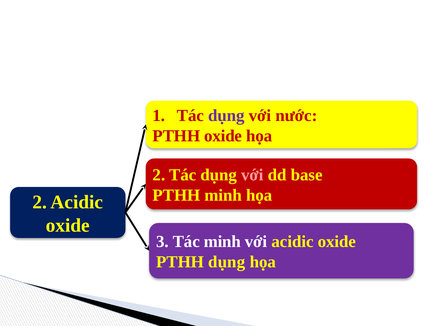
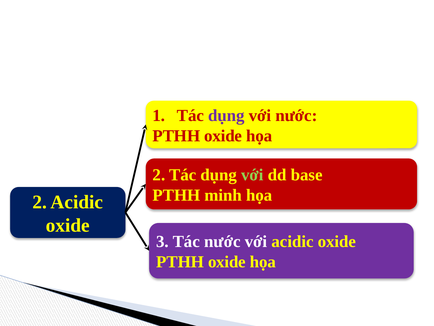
với colour: pink -> light green (252, 175)
Tác minh: minh -> nước (222, 241)
dụng: dụng -> oxide (227, 262)
